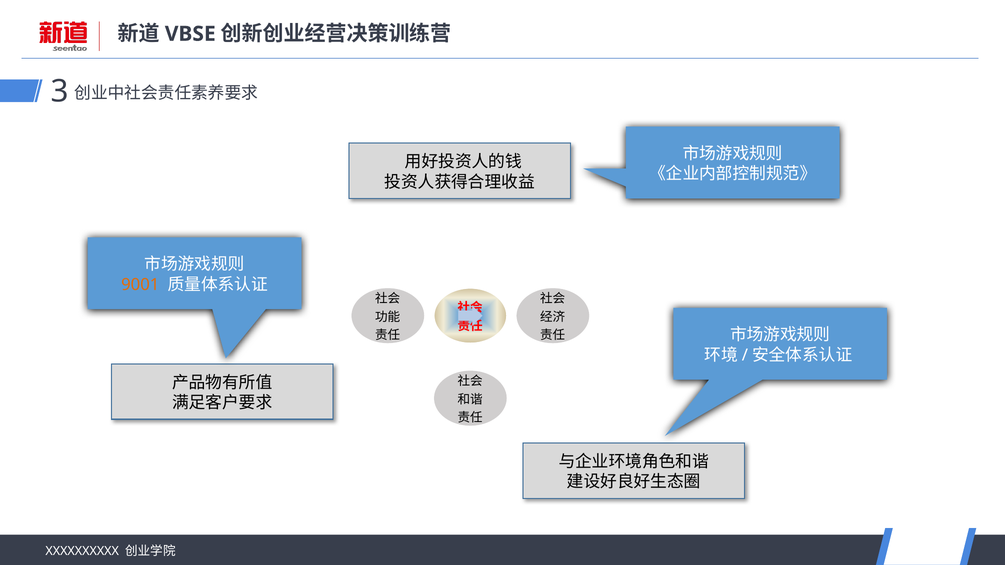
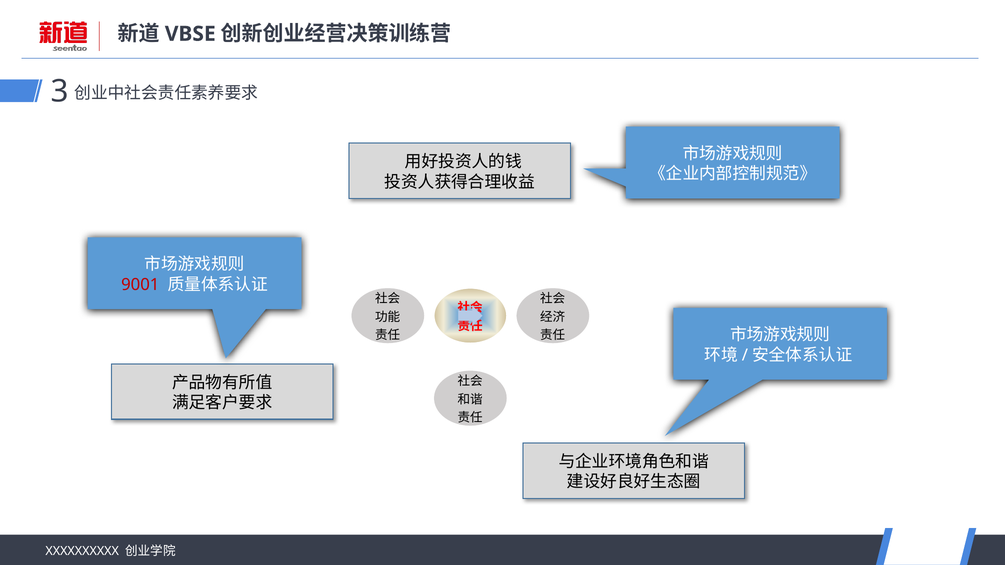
9001 colour: orange -> red (140, 285)
